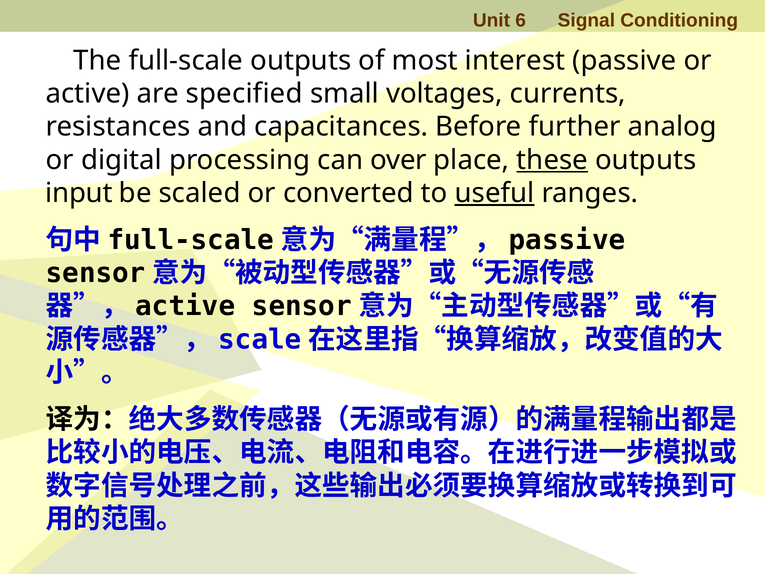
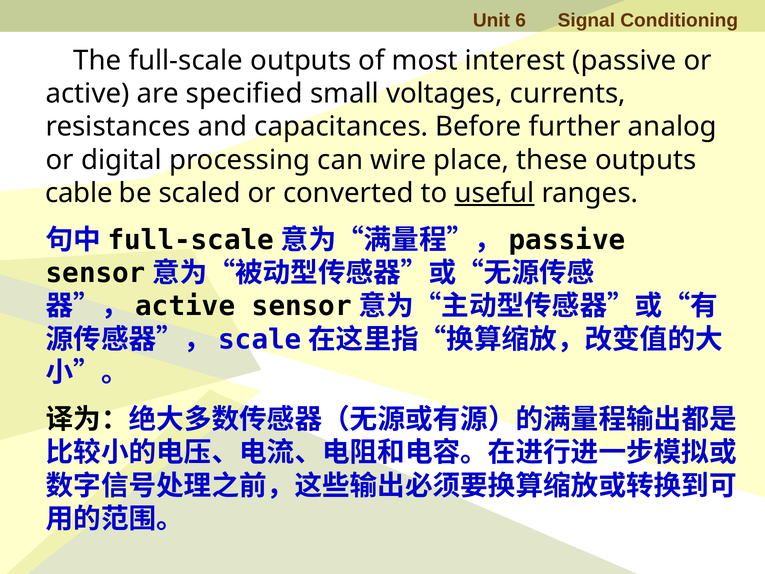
over: over -> wire (398, 160)
these underline: present -> none (552, 160)
input: input -> cable (79, 193)
